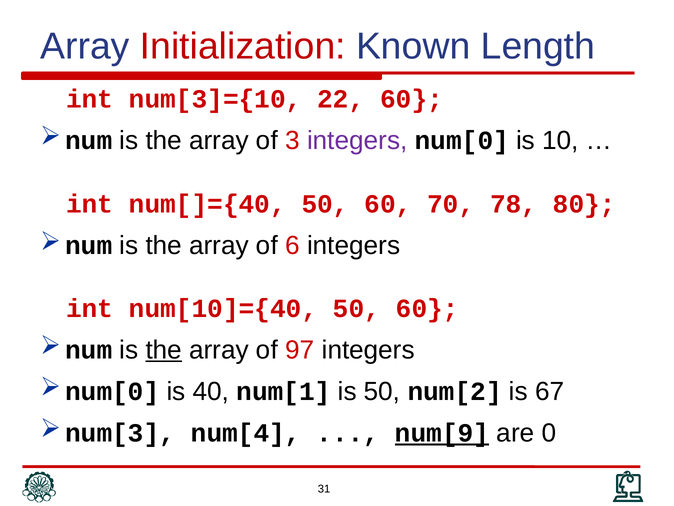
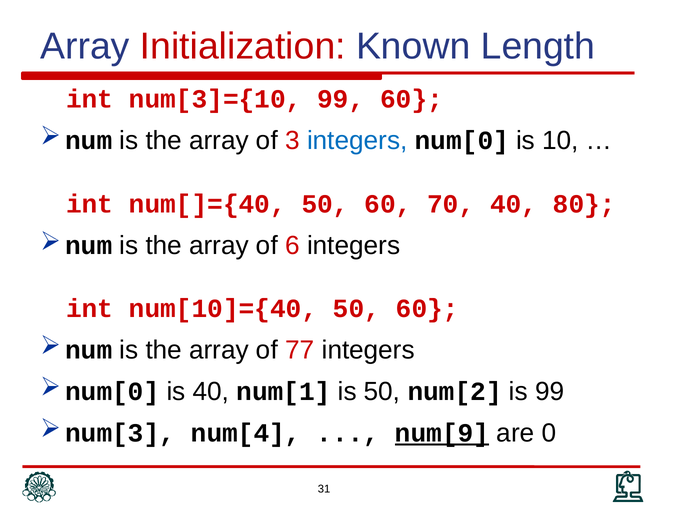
num[3]={10 22: 22 -> 99 (341, 99)
integers colour: purple -> blue (357, 141)
70 78: 78 -> 40 (514, 204)
the underline: present -> none (164, 350)
97: 97 -> 77 (300, 350)
is 67: 67 -> 99 (550, 391)
